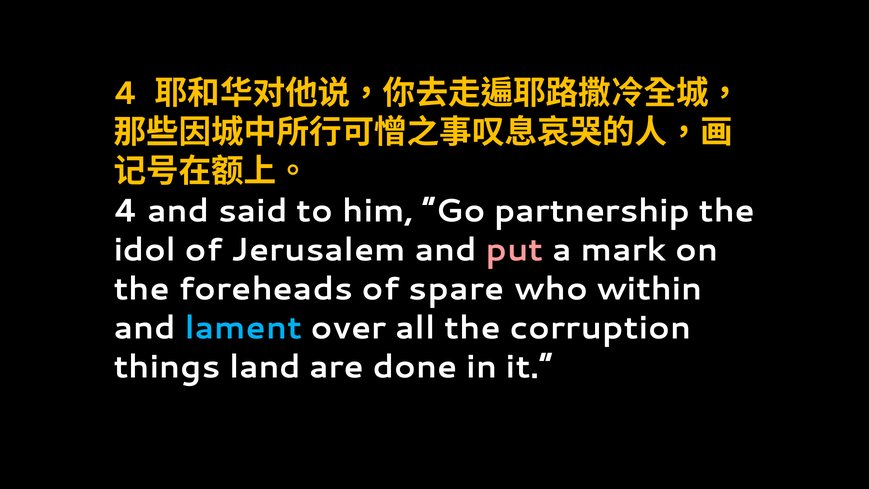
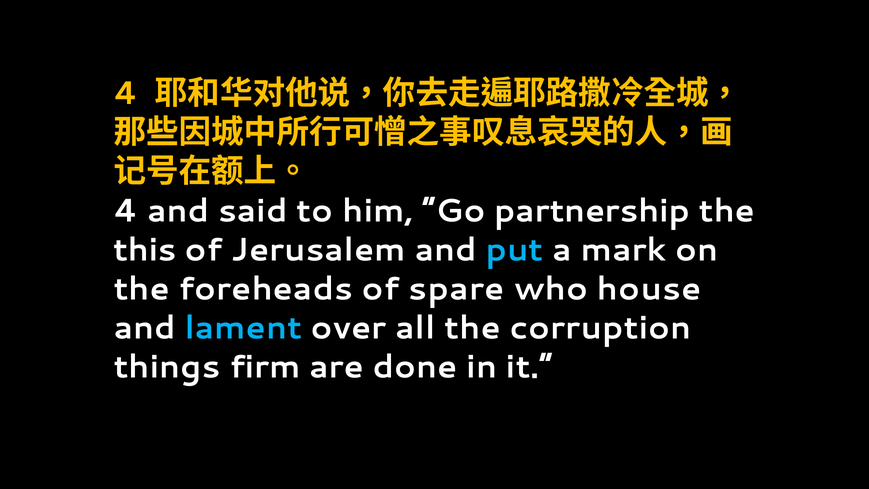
idol: idol -> this (145, 250)
put colour: pink -> light blue (515, 250)
within: within -> house (649, 289)
land: land -> firm (265, 367)
